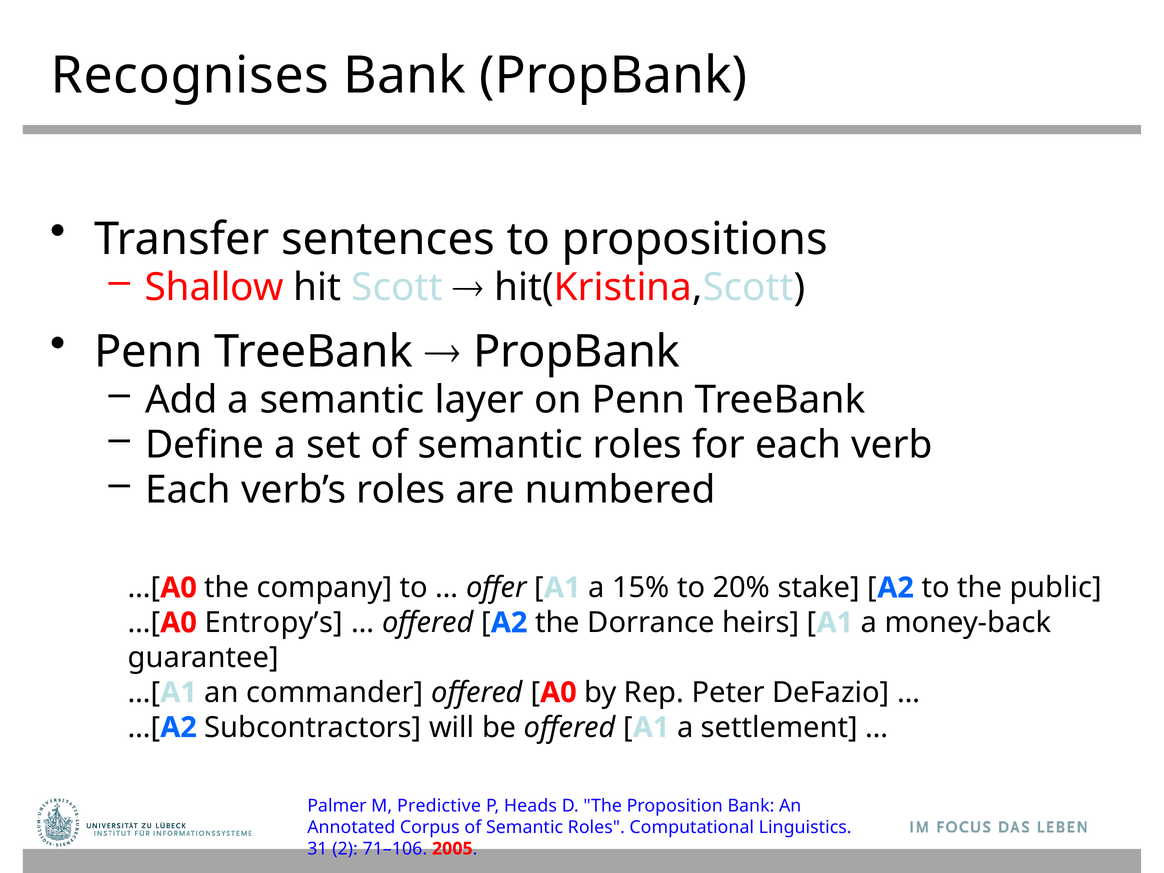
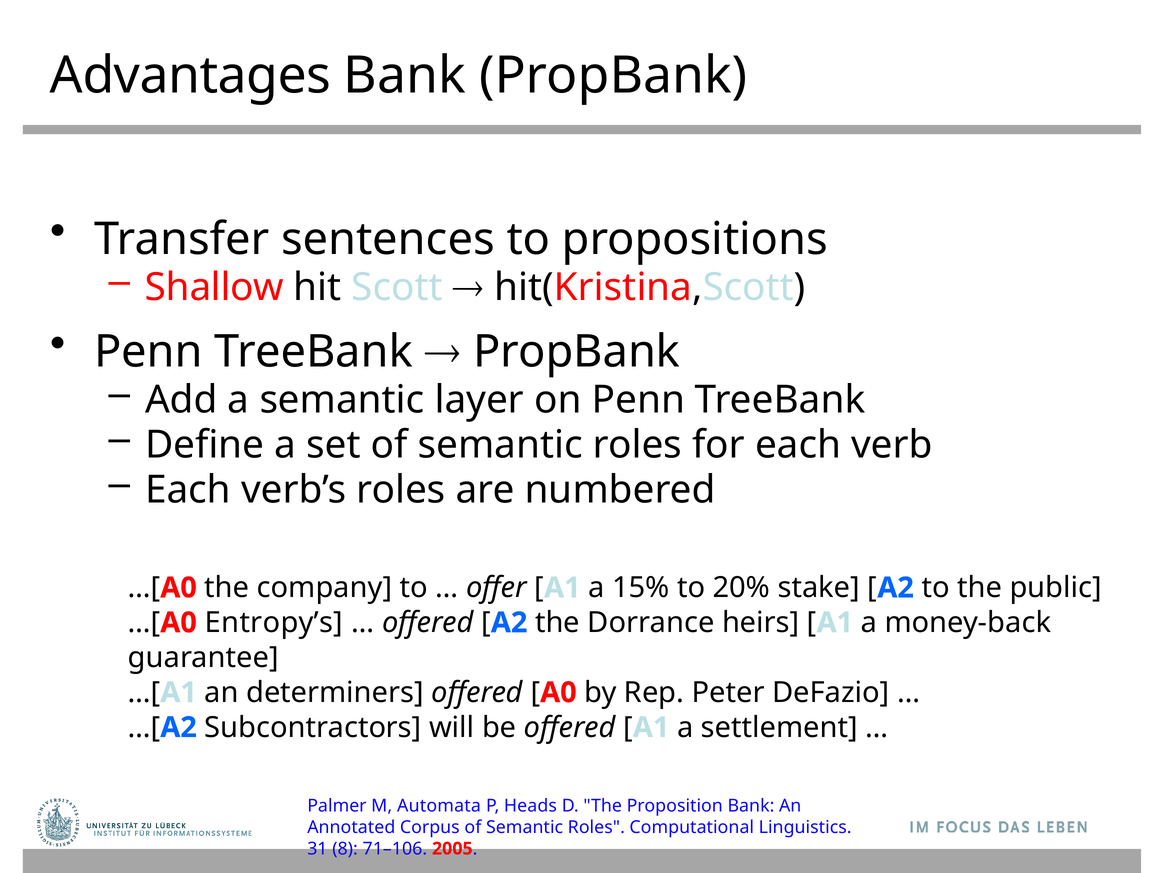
Recognises: Recognises -> Advantages (190, 75)
commander: commander -> determiners (335, 693)
Predictive: Predictive -> Automata (439, 806)
2: 2 -> 8 (345, 849)
